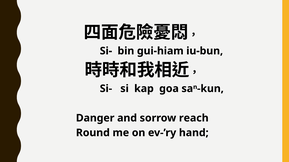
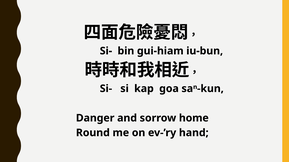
reach: reach -> home (194, 118)
